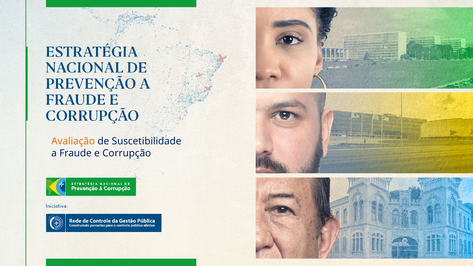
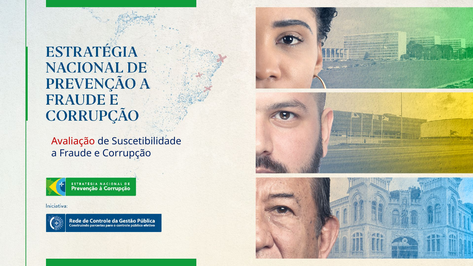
Avaliação colour: orange -> red (73, 141)
